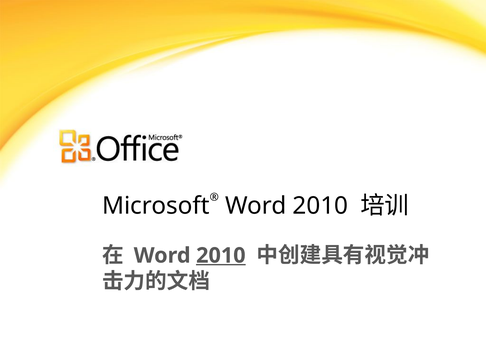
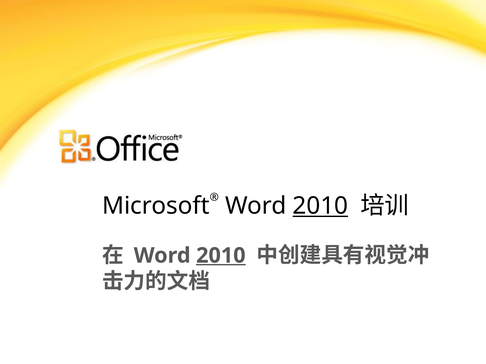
2010 underline: none -> present (320, 206)
